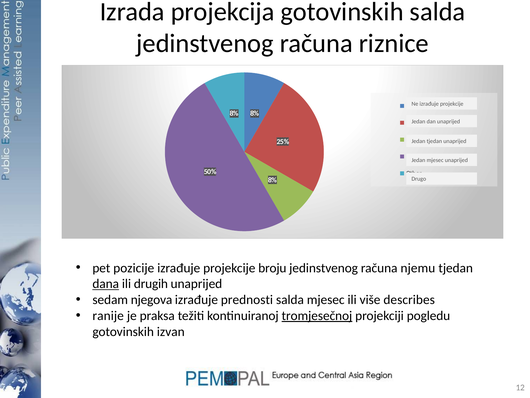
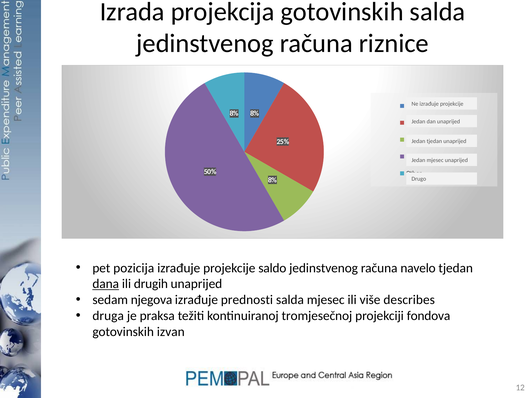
pozicije: pozicije -> pozicija (134, 268)
broju: broju -> saldo (272, 268)
njemu: njemu -> navelo (418, 268)
ranije: ranije -> druga (108, 315)
tromjesečnoj underline: present -> none (317, 315)
pogledu: pogledu -> fondova (429, 315)
